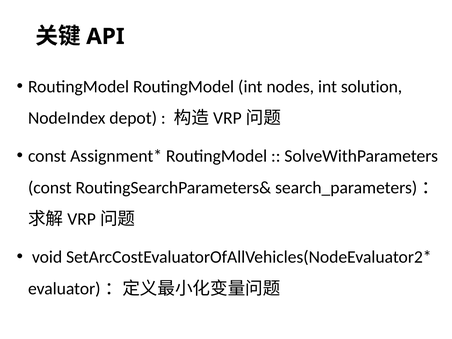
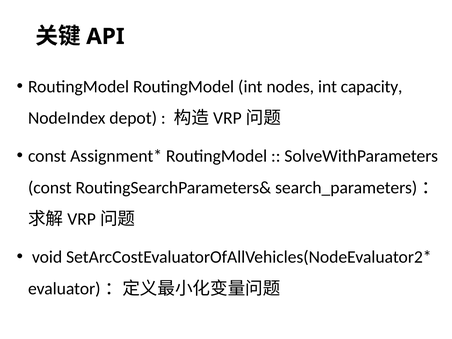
solution: solution -> capacity (372, 87)
